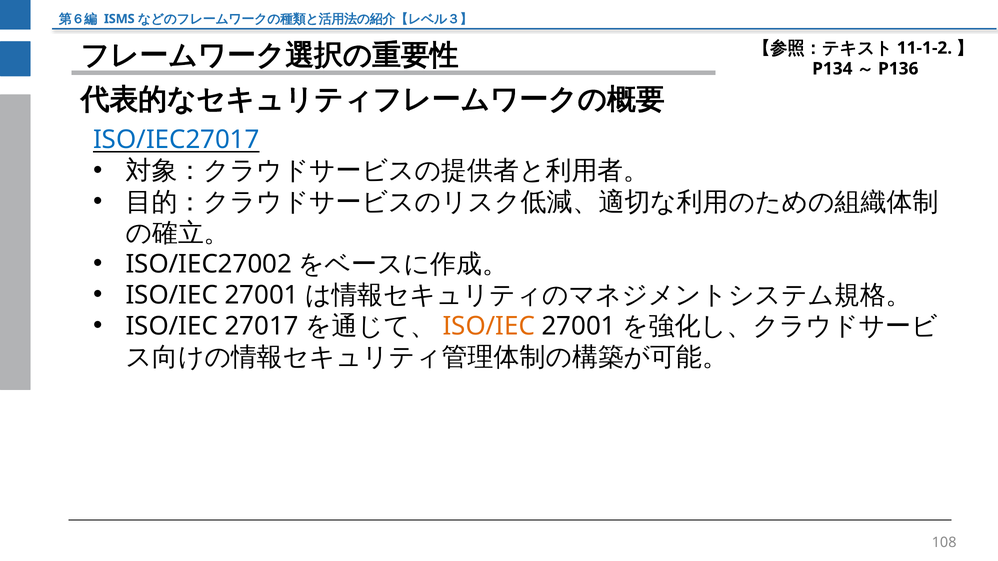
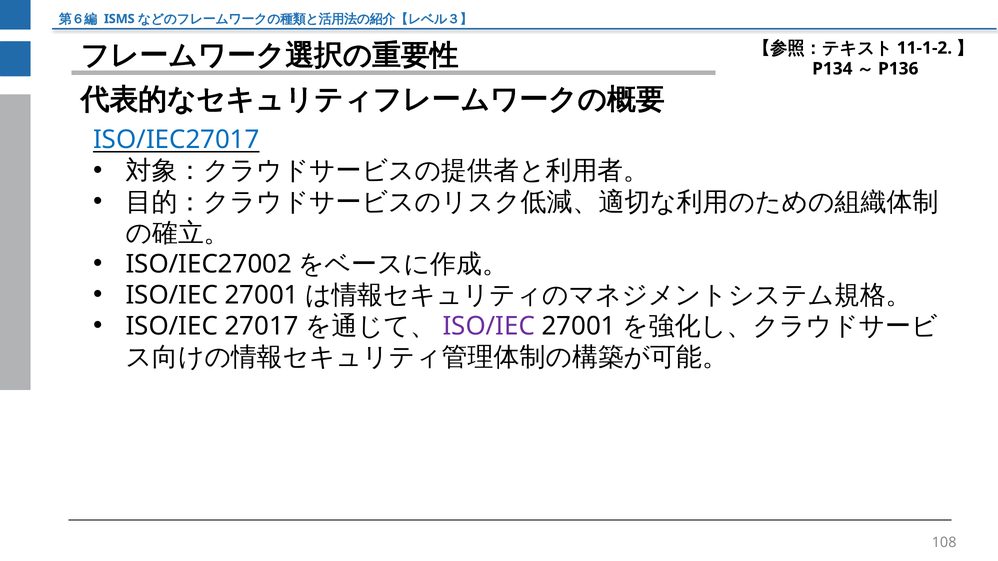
ISO/IEC colour: orange -> purple (489, 327)
